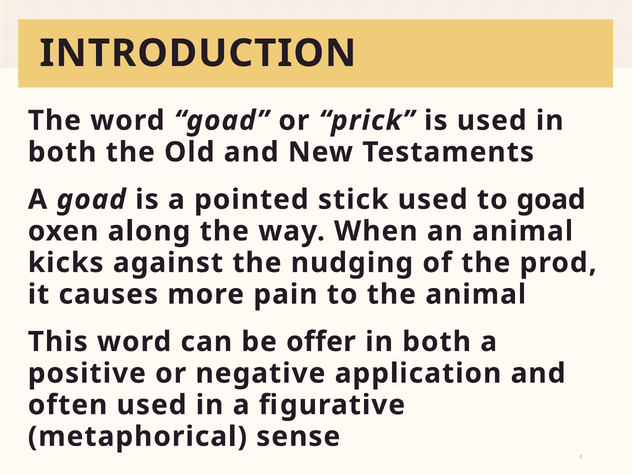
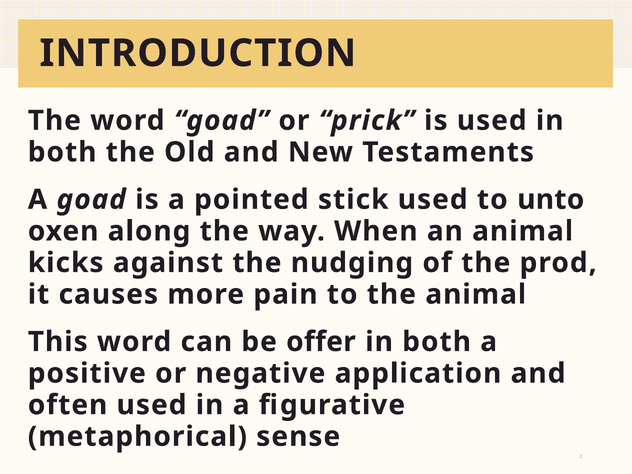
to goad: goad -> unto (551, 200)
